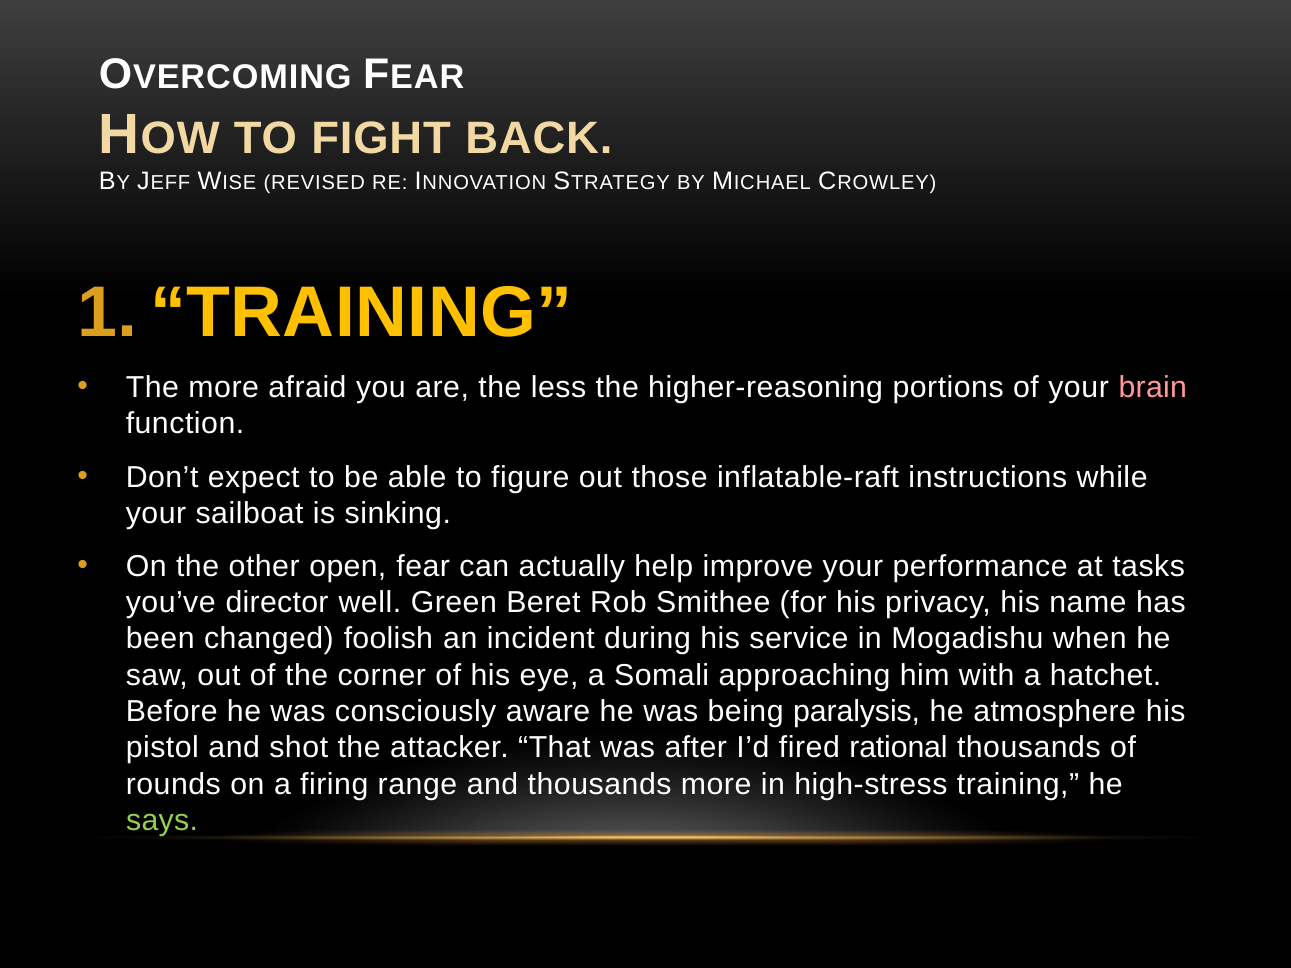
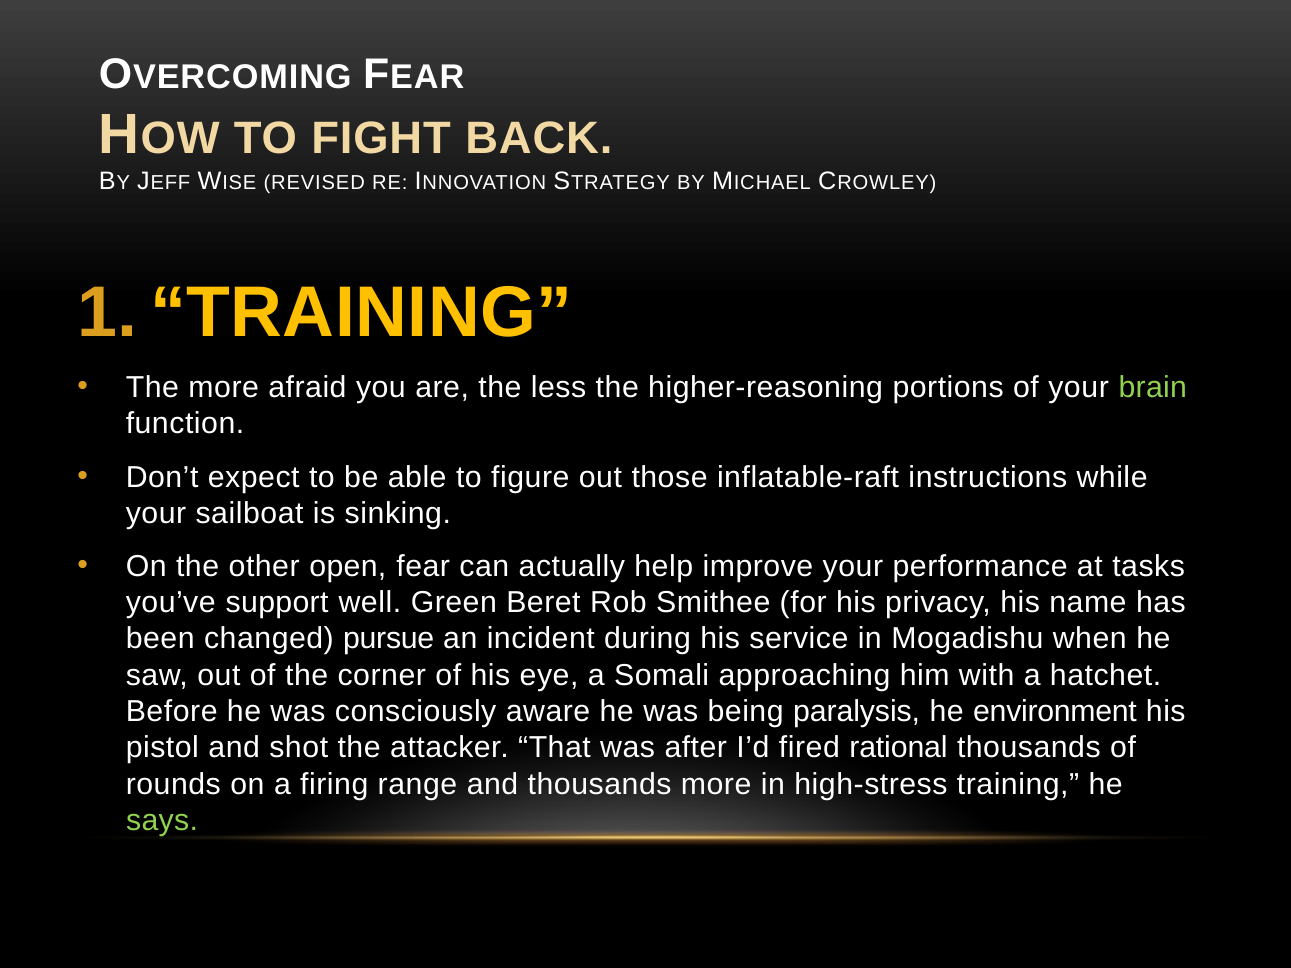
brain colour: pink -> light green (1153, 388)
director: director -> support (277, 603)
foolish: foolish -> pursue (389, 639)
atmosphere: atmosphere -> environment (1055, 712)
